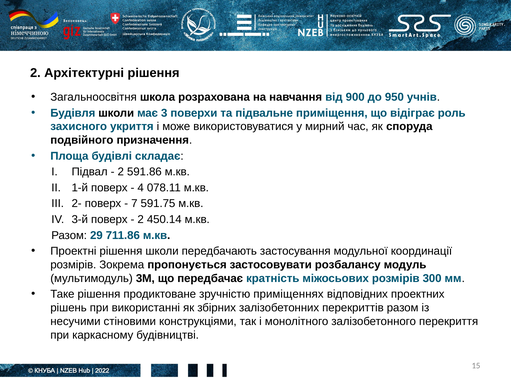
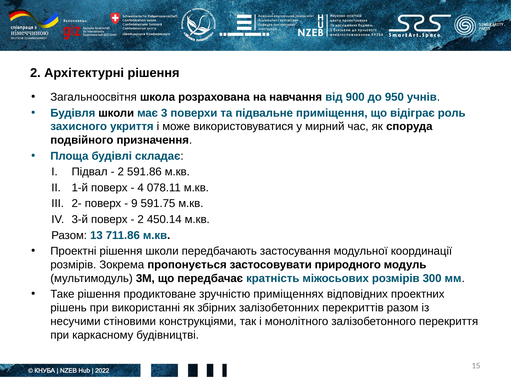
7: 7 -> 9 (134, 204)
29: 29 -> 13 (96, 235)
розбалансу: розбалансу -> природного (348, 265)
